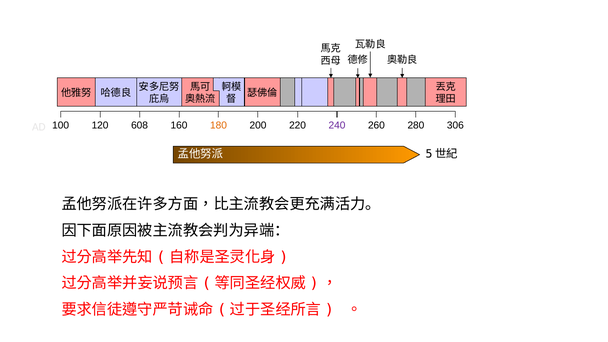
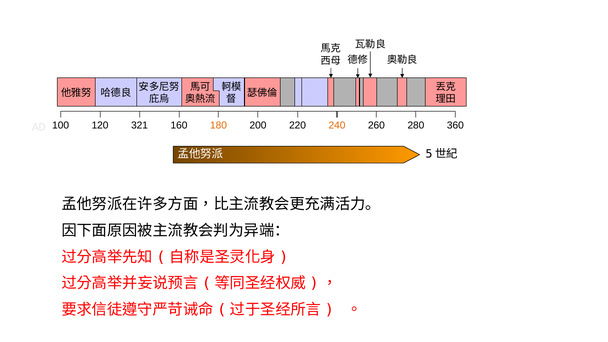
608: 608 -> 321 (140, 126)
240 colour: purple -> orange (337, 126)
306: 306 -> 360 (455, 126)
